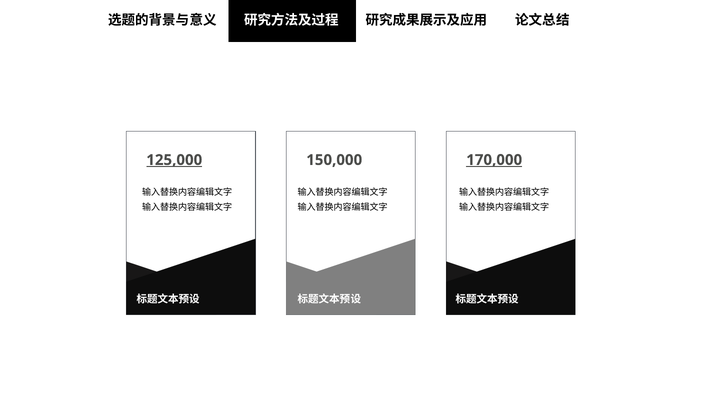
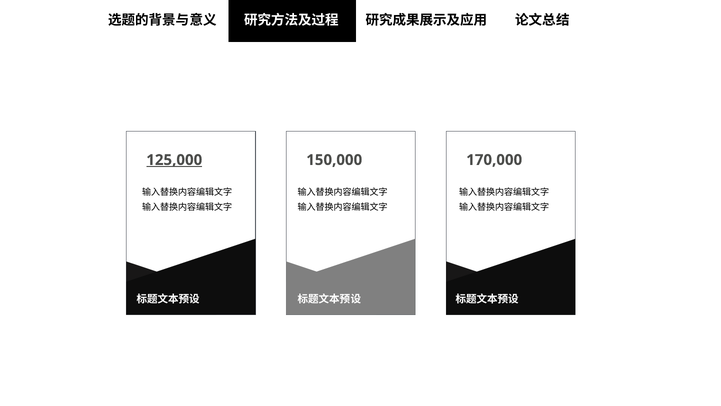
170,000 underline: present -> none (494, 160)
